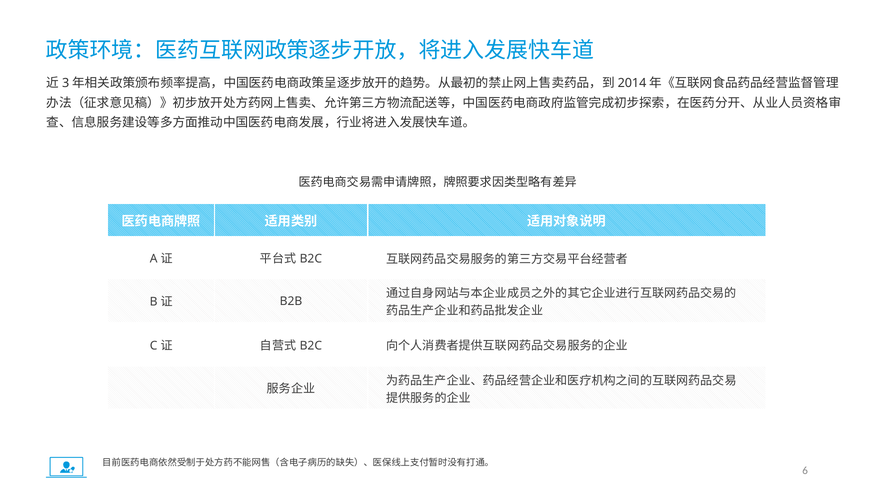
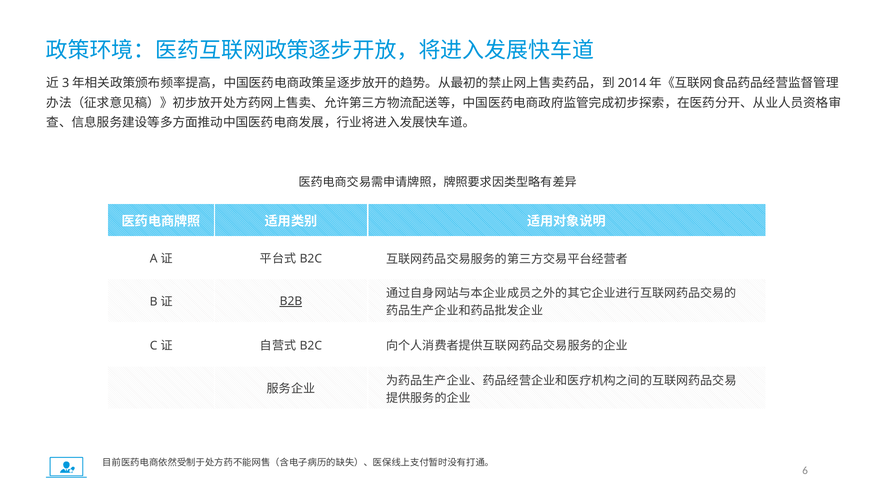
B2B underline: none -> present (291, 301)
